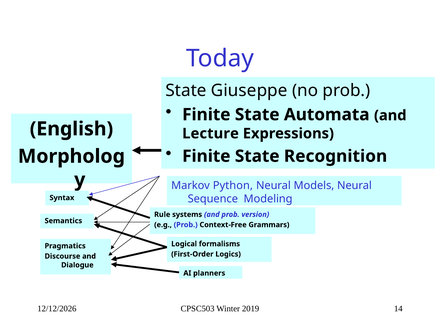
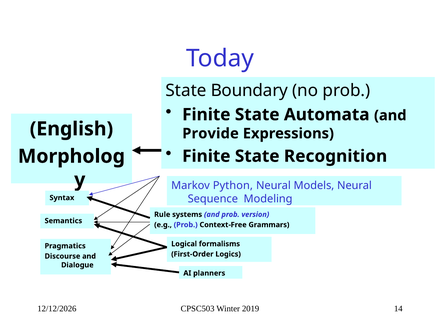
Giuseppe: Giuseppe -> Boundary (249, 91)
Lecture: Lecture -> Provide (211, 134)
